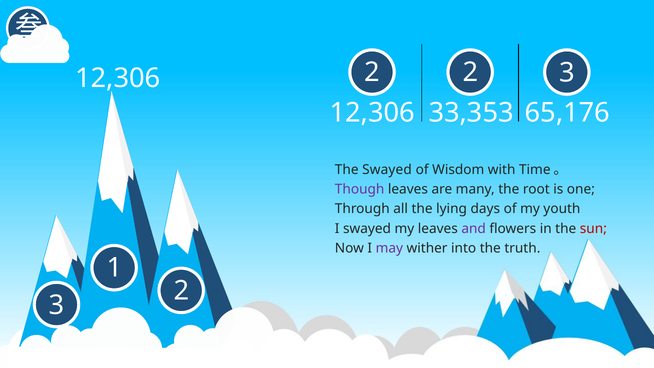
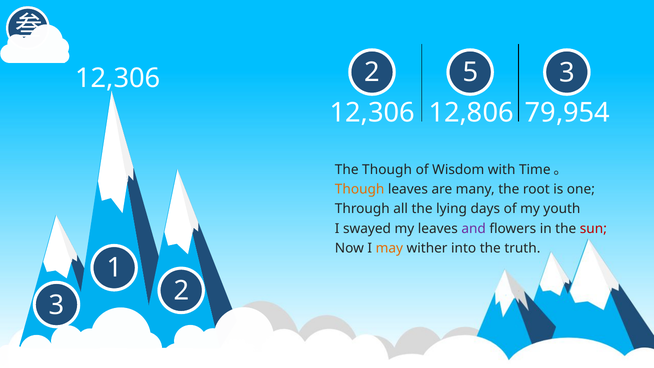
12,306 2: 2 -> 5 (470, 72)
33,353: 33,353 -> 12,806 (471, 112)
65,176: 65,176 -> 79,954 (567, 113)
The Swayed: Swayed -> Though (387, 170)
Though colour: purple -> orange (360, 189)
may colour: purple -> orange (389, 248)
